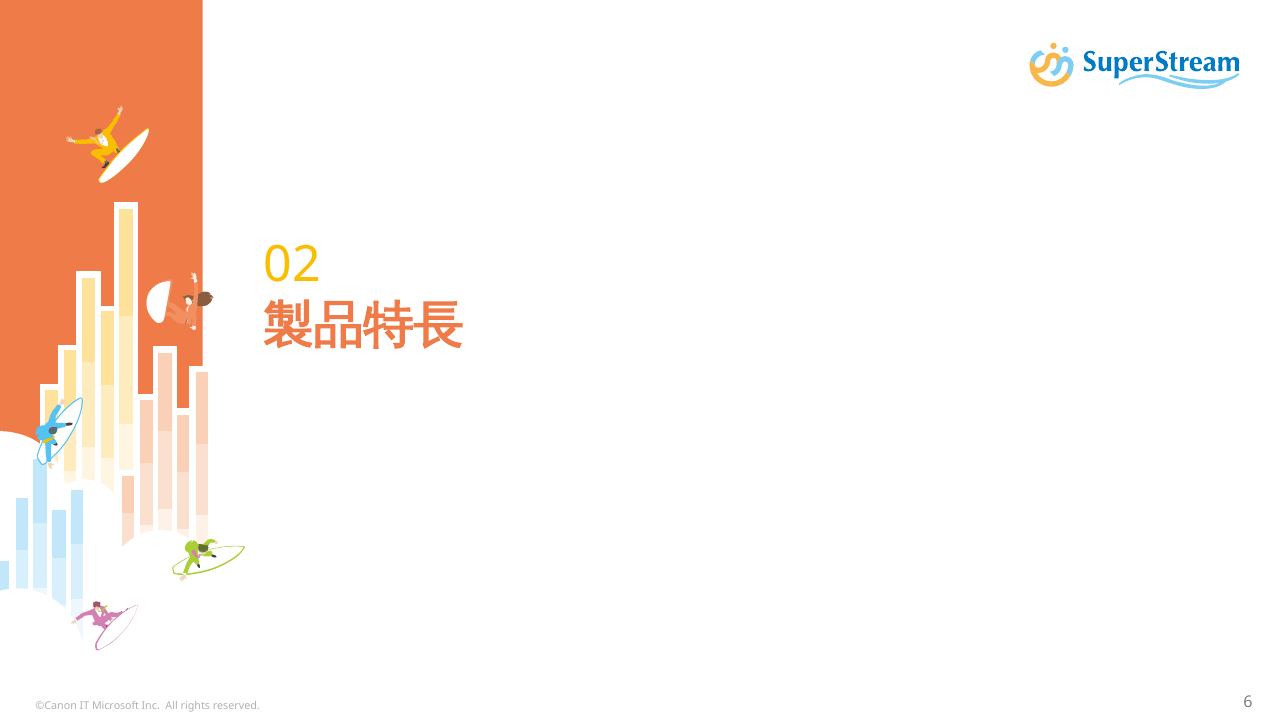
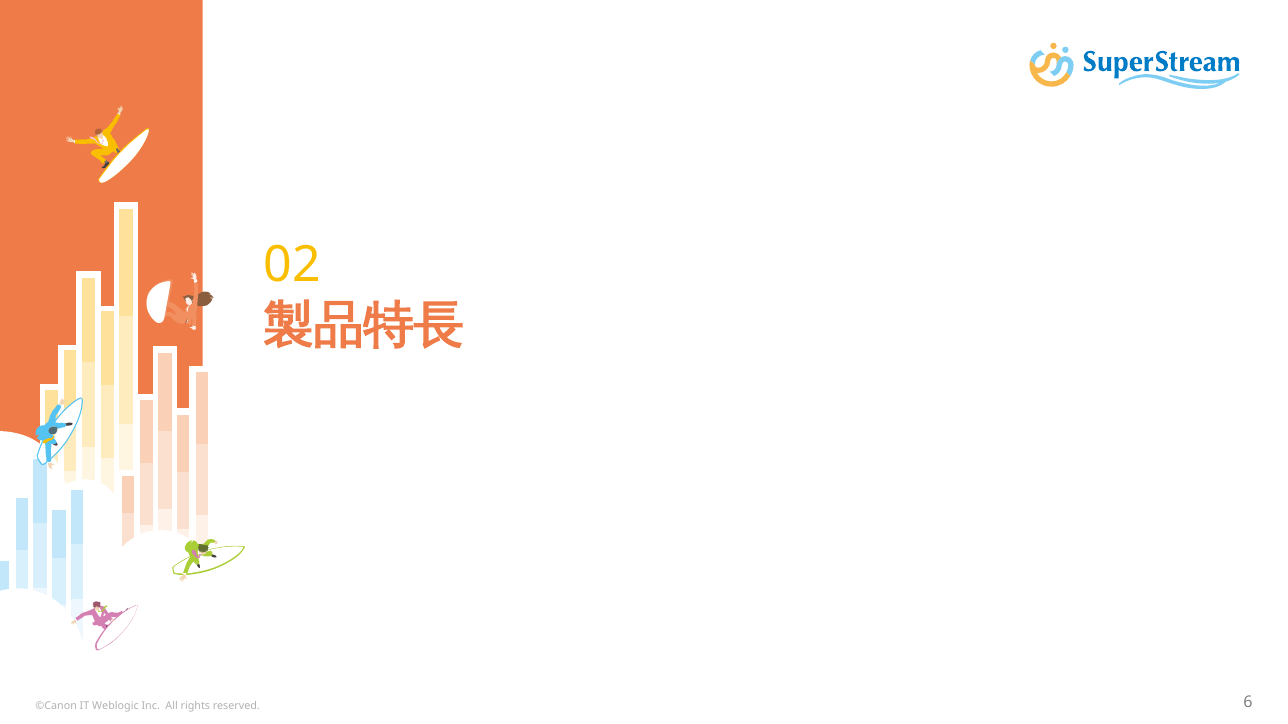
Microsoft: Microsoft -> Weblogic (116, 706)
